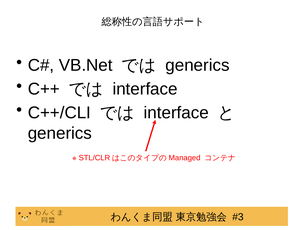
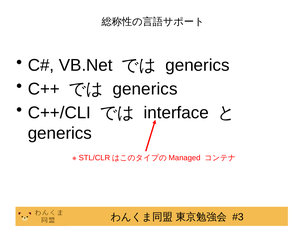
interface: interface -> generics (145, 89)
